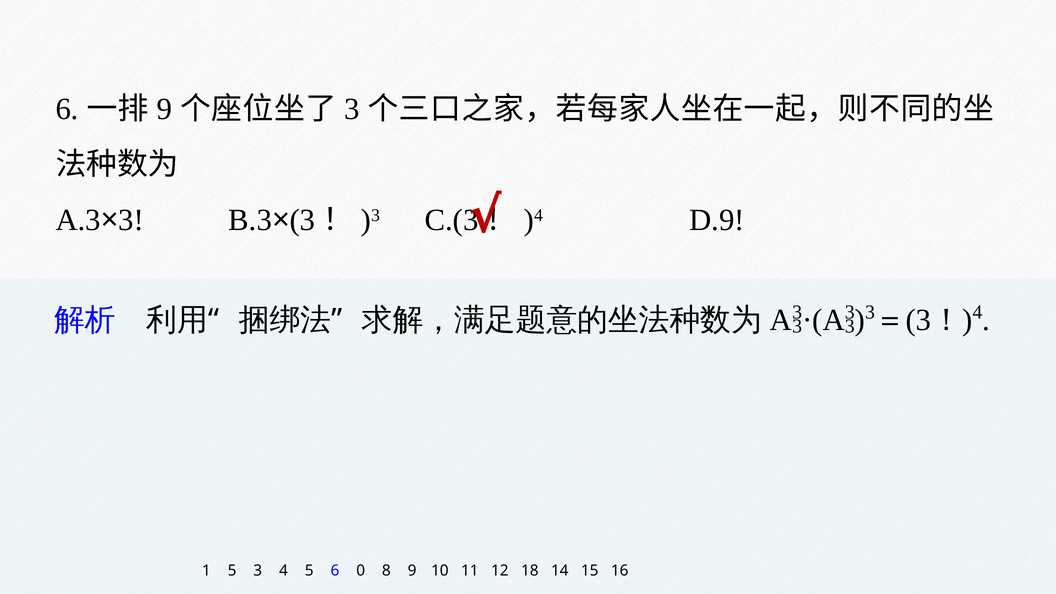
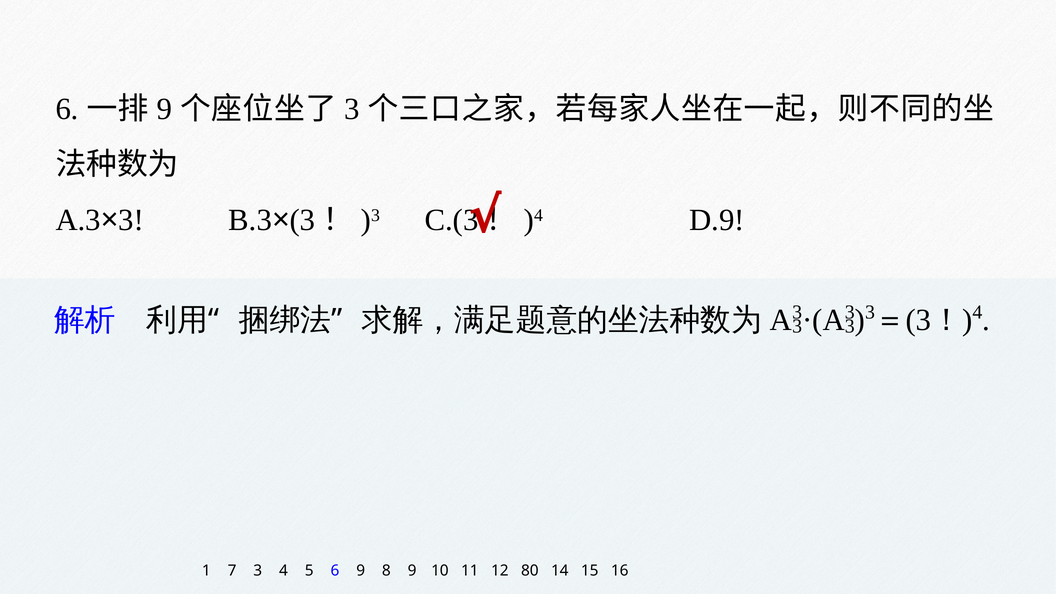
1 5: 5 -> 7 (232, 571)
6 0: 0 -> 9 (361, 571)
18: 18 -> 80 (530, 571)
